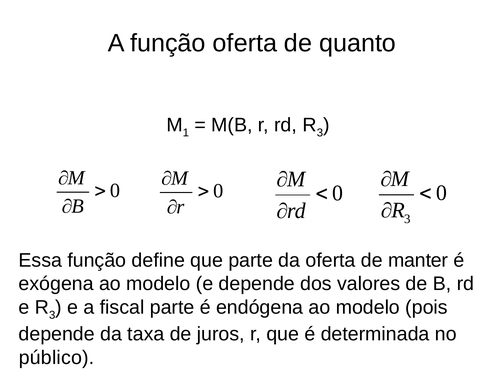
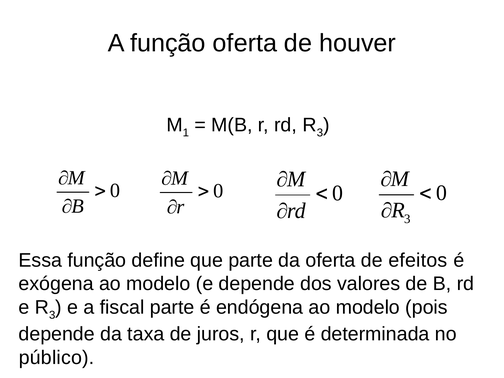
quanto: quanto -> houver (357, 43)
manter: manter -> efeitos (418, 260)
